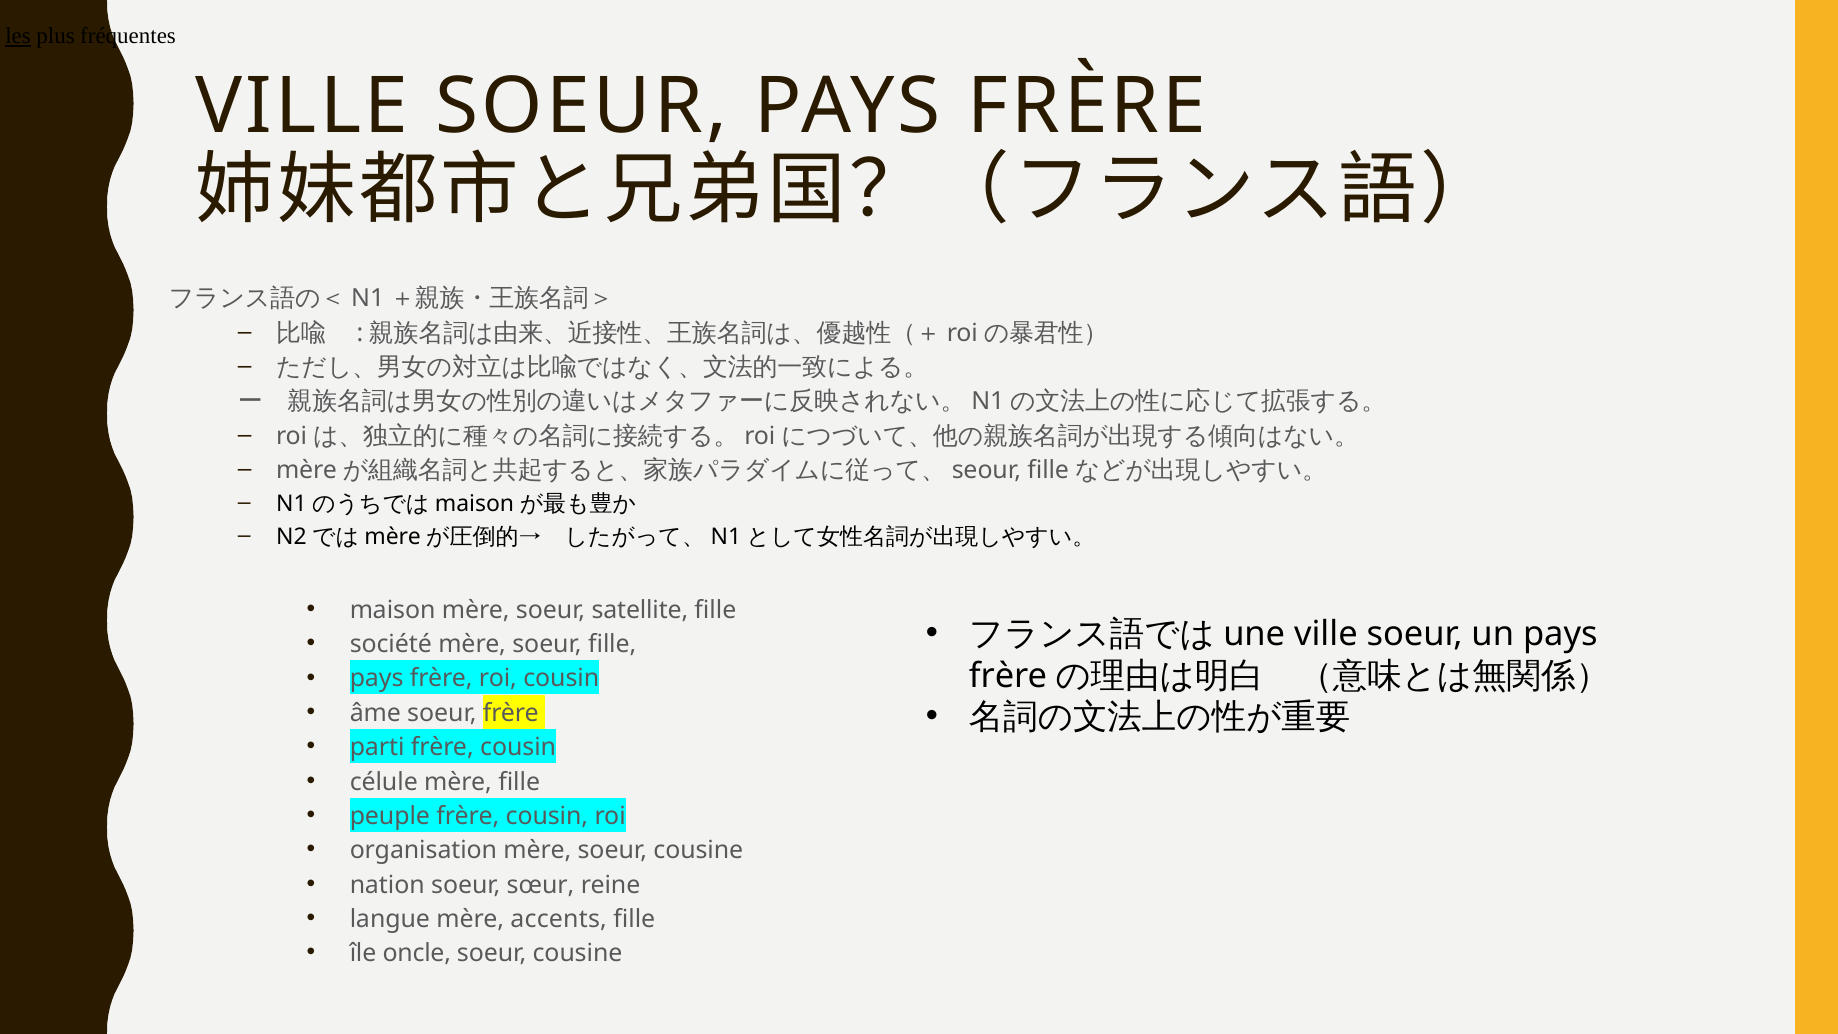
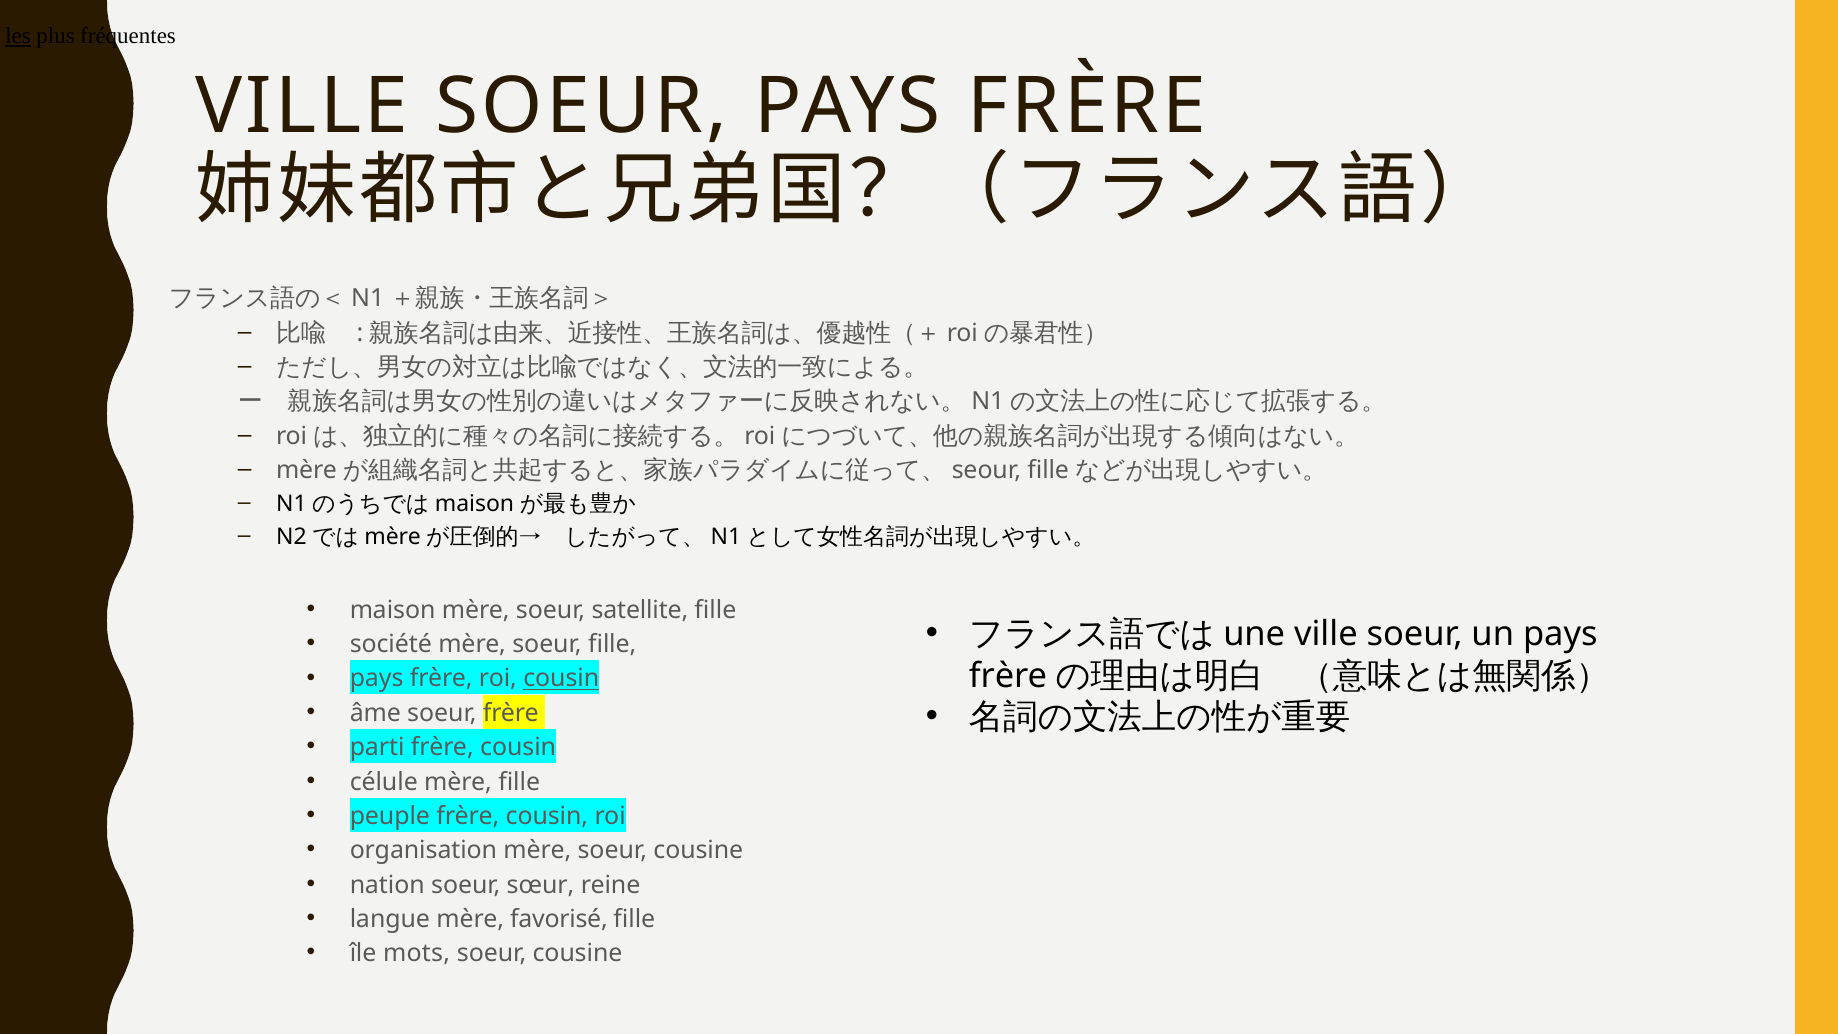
cousin underline: none -> present (561, 679)
accents: accents -> favorisé (559, 919)
oncle: oncle -> mots (417, 954)
